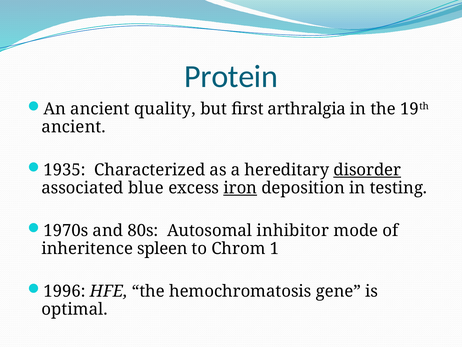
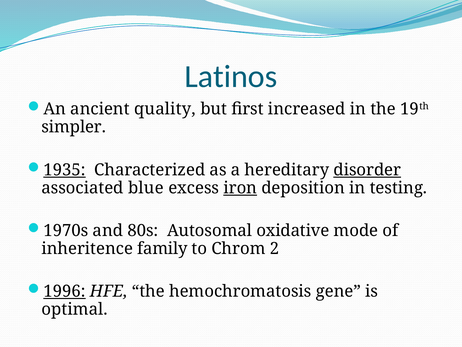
Protein: Protein -> Latinos (231, 76)
arthralgia: arthralgia -> increased (307, 109)
ancient: ancient -> simpler (74, 127)
1935 underline: none -> present (65, 170)
inhibitor: inhibitor -> oxidative (293, 230)
spleen: spleen -> family (162, 248)
1: 1 -> 2 (275, 248)
1996 underline: none -> present (65, 291)
